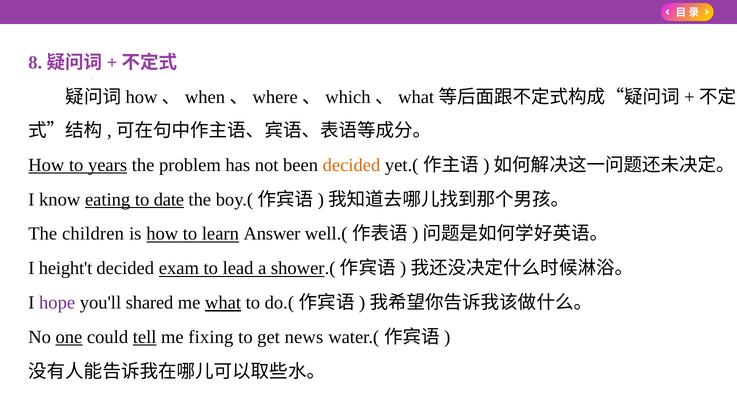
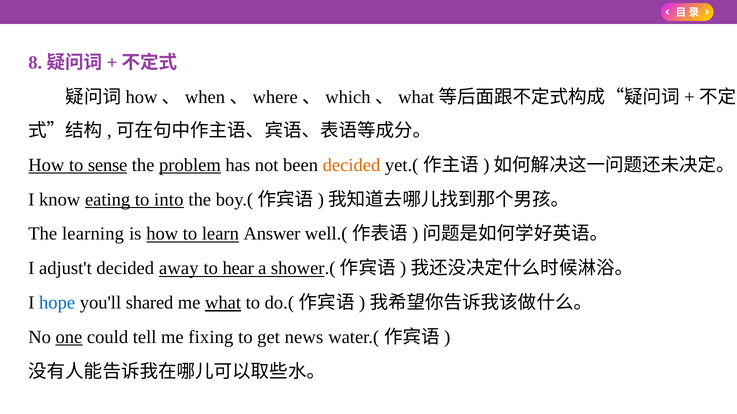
years: years -> sense (108, 165)
problem underline: none -> present (190, 165)
date: date -> into (169, 200)
children: children -> learning (93, 234)
height't: height't -> adjust't (65, 268)
exam: exam -> away (179, 268)
lead: lead -> hear (238, 268)
hope colour: purple -> blue (57, 303)
tell underline: present -> none (145, 337)
